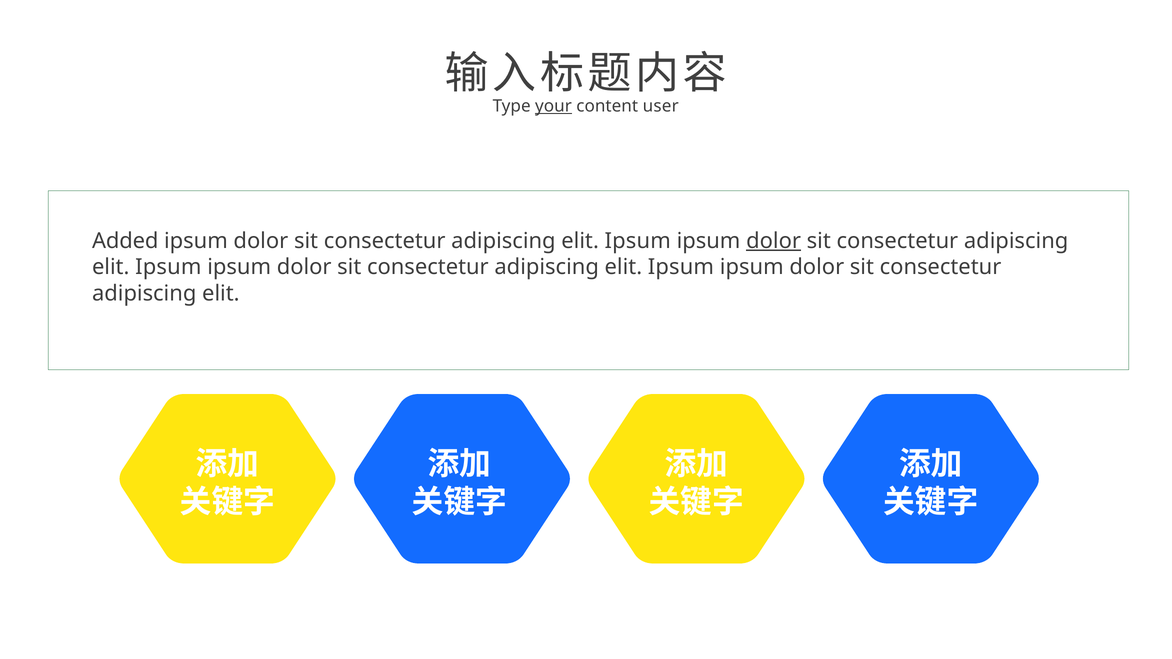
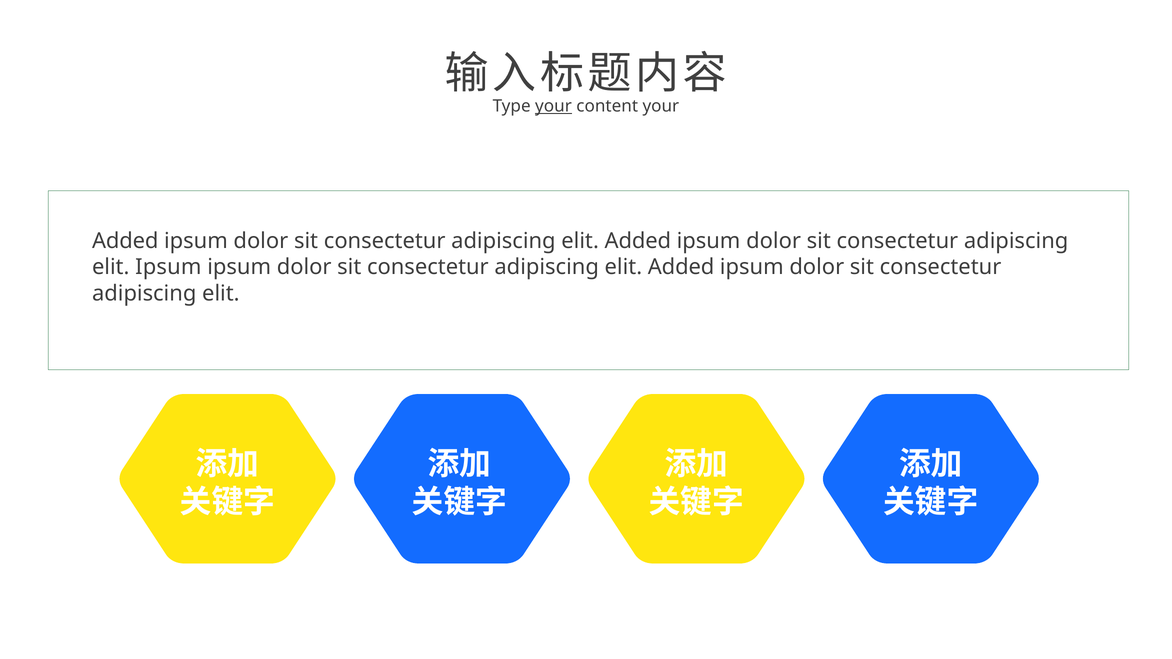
content user: user -> your (661, 106)
Ipsum: Ipsum -> Added (638, 241)
dolor underline: present -> none (774, 241)
Ipsum: Ipsum -> Added (681, 267)
